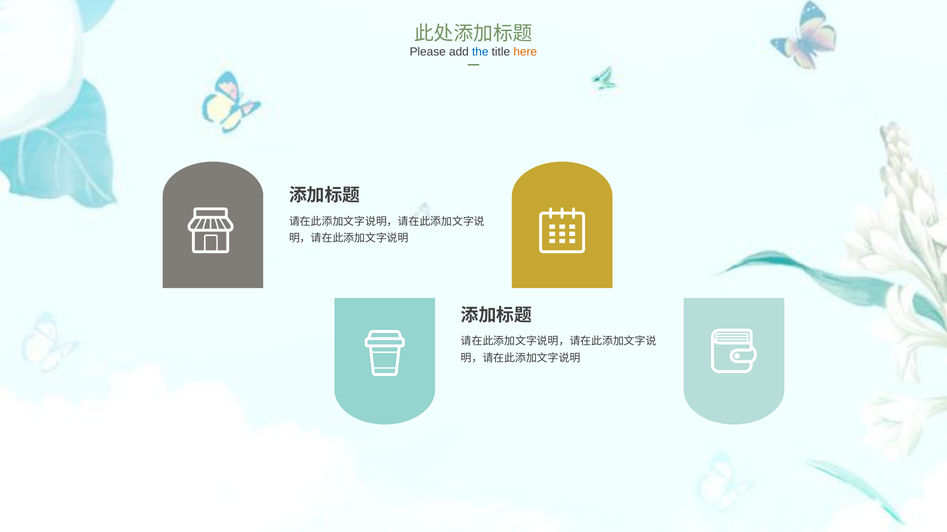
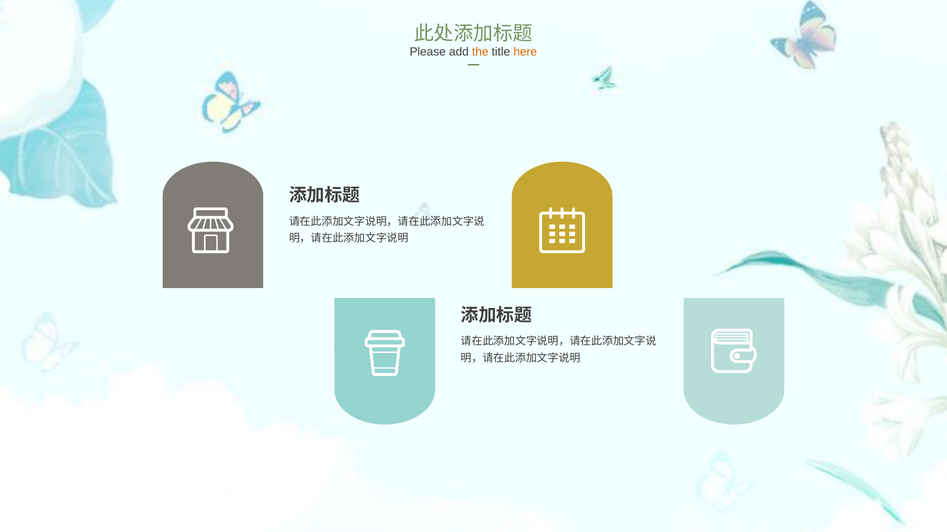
the colour: blue -> orange (480, 52)
